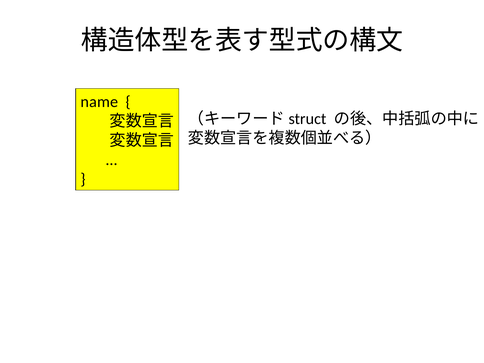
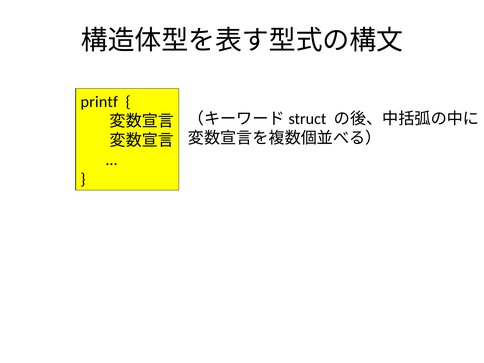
name: name -> printf (99, 102)
